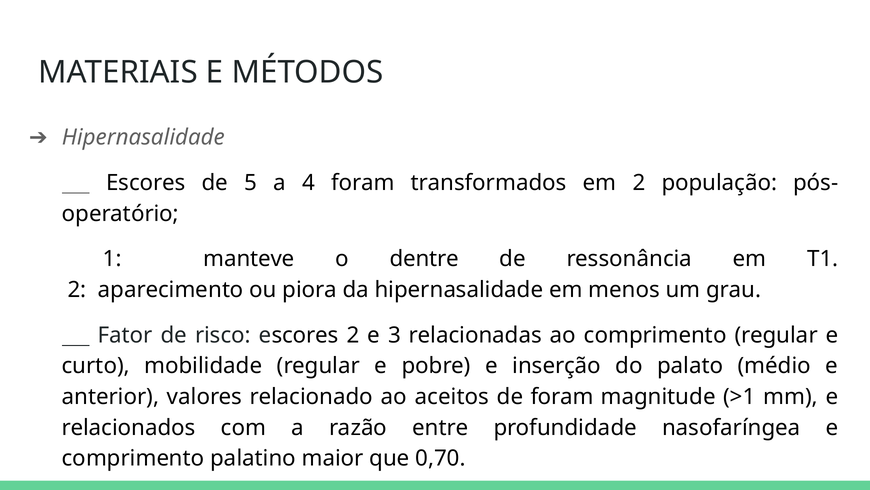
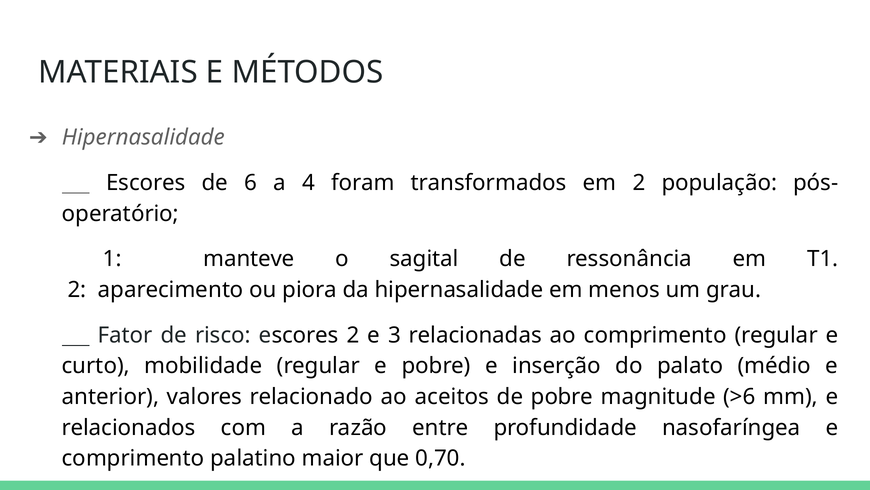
5: 5 -> 6 (251, 183)
dentre: dentre -> sagital (424, 259)
de foram: foram -> pobre (562, 396)
>1: >1 -> >6 (739, 396)
